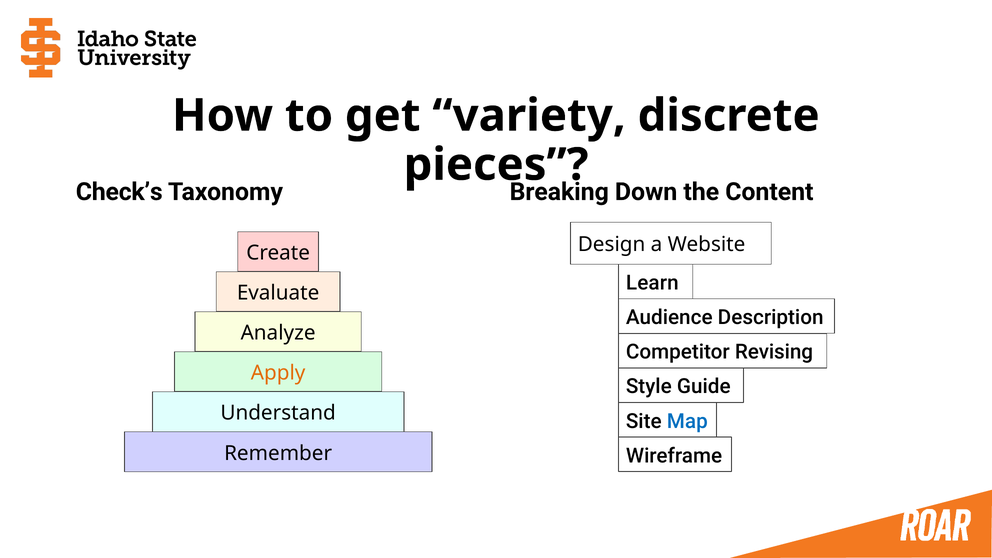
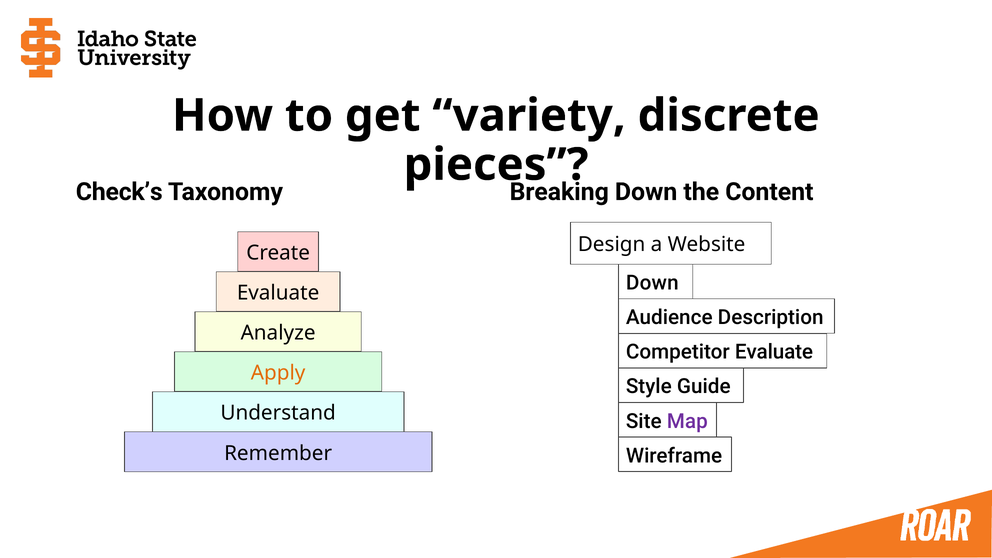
Learn: Learn -> Down (652, 283)
Competitor Revising: Revising -> Evaluate (774, 352)
Map colour: blue -> purple (687, 421)
